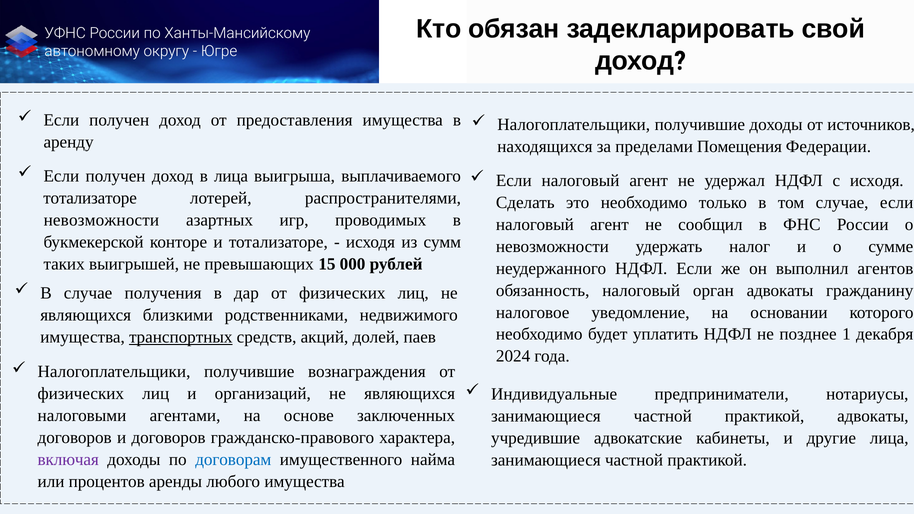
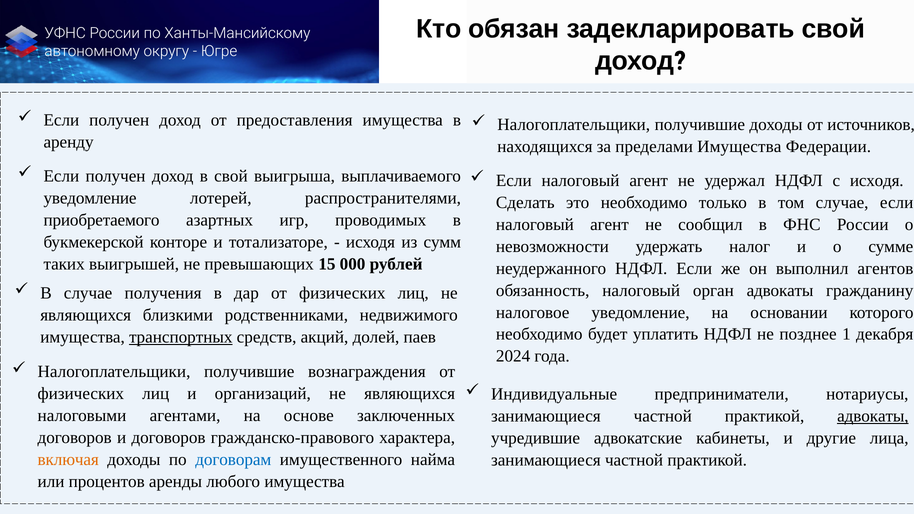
пределами Помещения: Помещения -> Имущества (739, 147)
в лица: лица -> свой (231, 176)
тотализаторе: тотализаторе -> уведомление (90, 198)
невозможности: невозможности -> приобретаемого (102, 220)
адвокаты underline: none -> present (873, 416)
включая colour: purple -> orange (68, 460)
